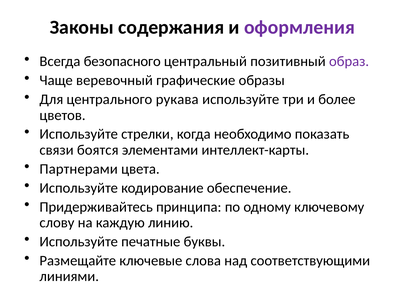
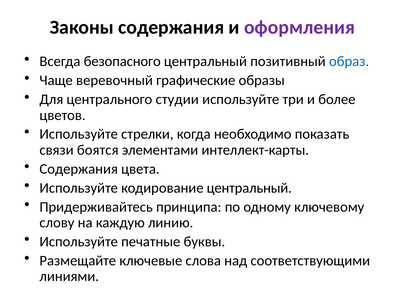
образ colour: purple -> blue (349, 62)
рукава: рукава -> студии (177, 100)
Партнерами: Партнерами -> Содержания (79, 169)
кодирование обеспечение: обеспечение -> центральный (249, 188)
